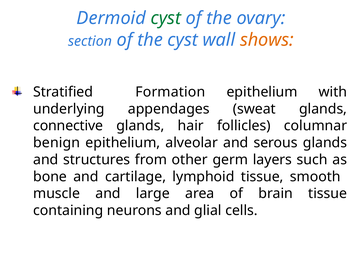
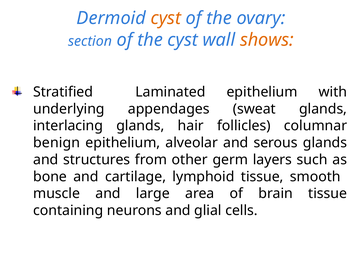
cyst colour: green -> orange (166, 18)
Formation: Formation -> Laminated (170, 92)
connective: connective -> interlacing (68, 126)
